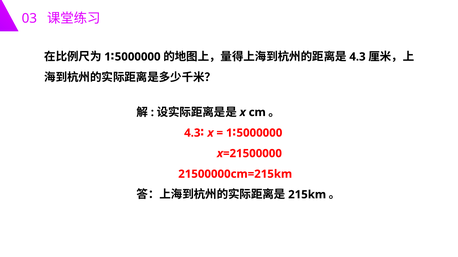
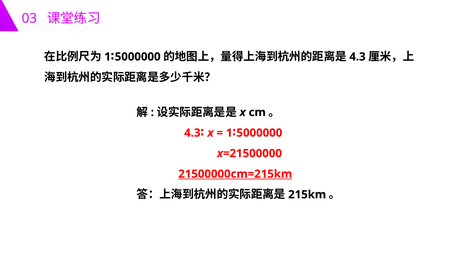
21500000cm=215km underline: none -> present (235, 174)
